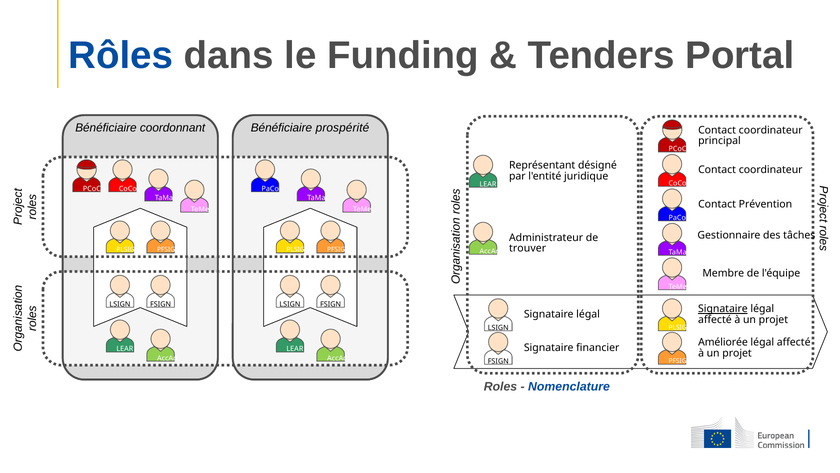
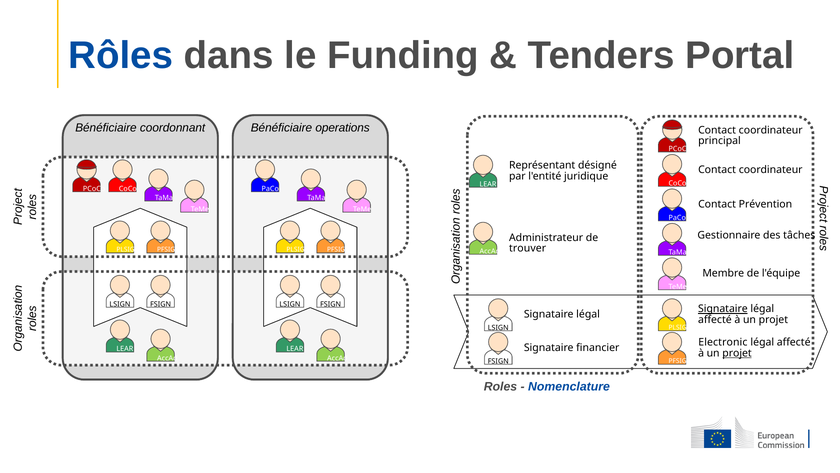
prospérité: prospérité -> operations (343, 128)
Améliorée: Améliorée -> Electronic (723, 342)
projet underline: none -> present (737, 353)
